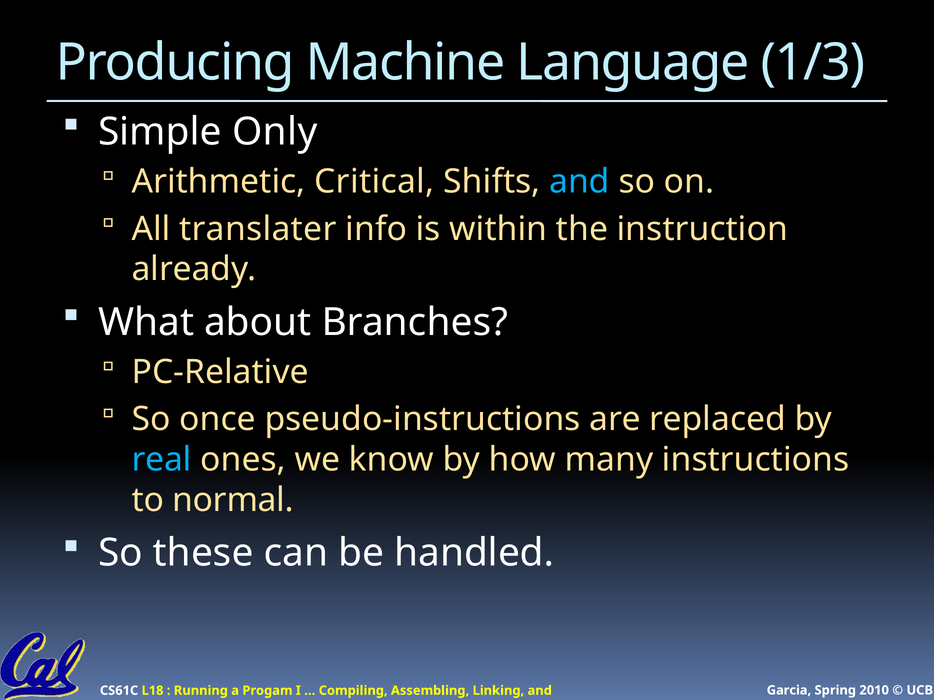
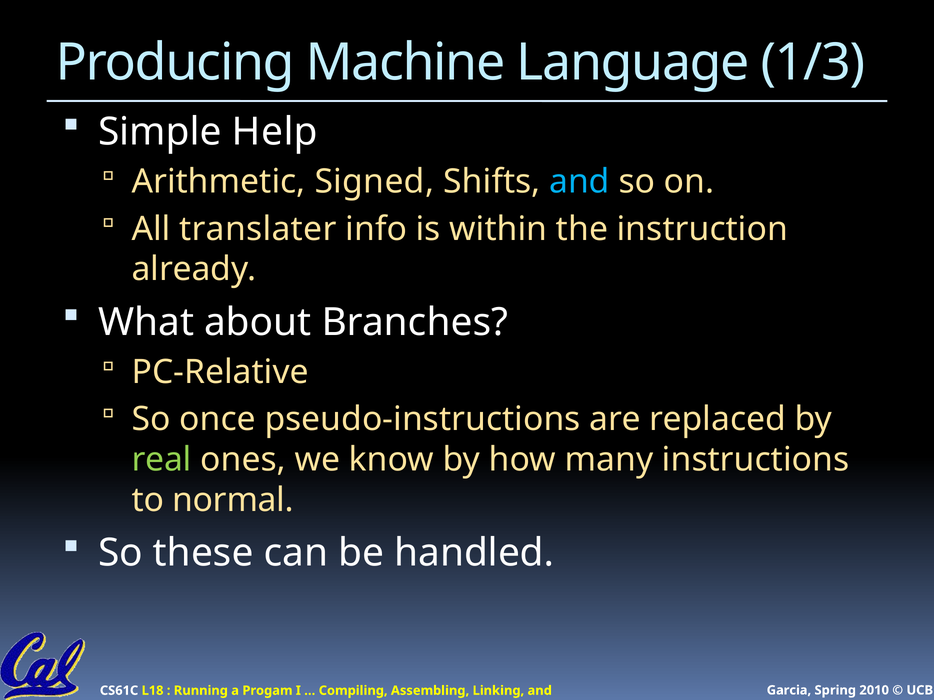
Only: Only -> Help (275, 132)
Critical: Critical -> Signed (374, 182)
real colour: light blue -> light green (162, 460)
